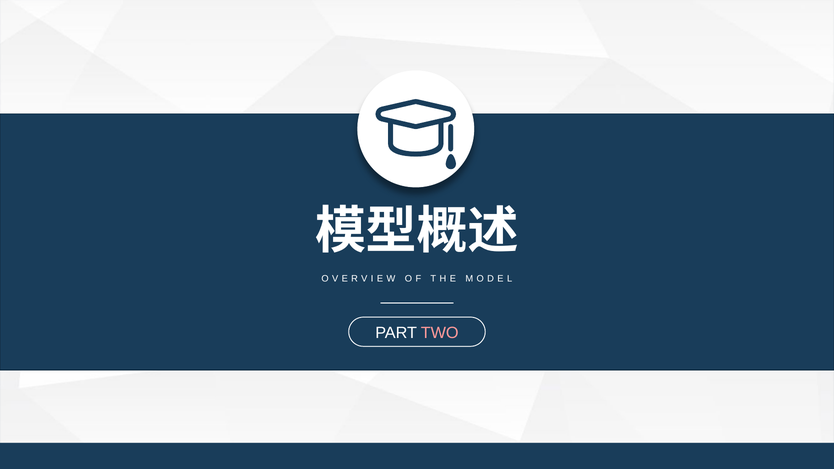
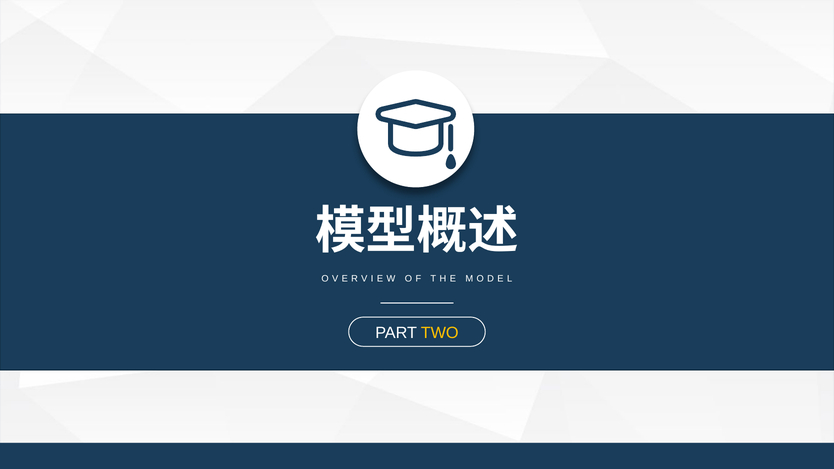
TWO colour: pink -> yellow (440, 333)
